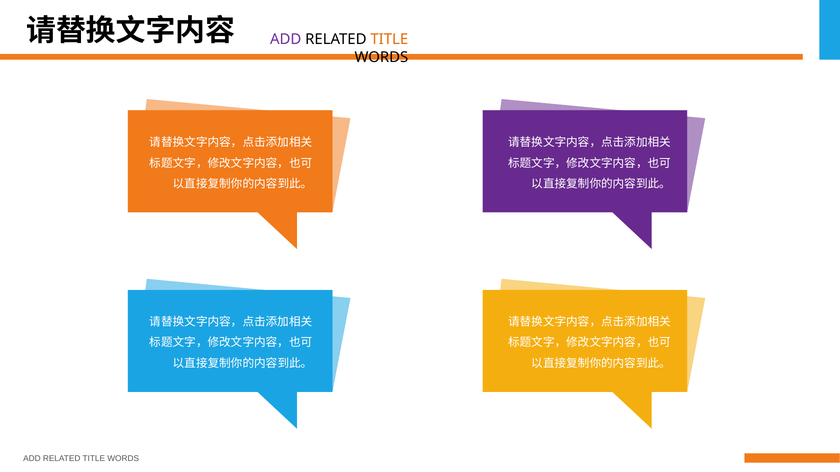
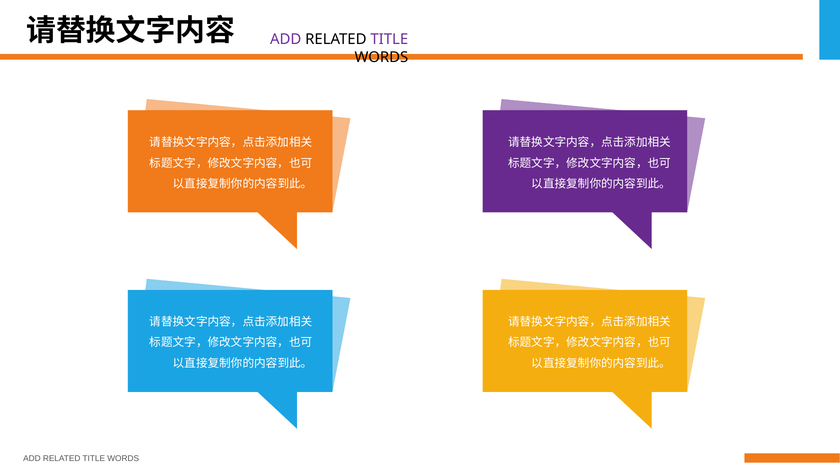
TITLE colour: orange -> purple (389, 39)
